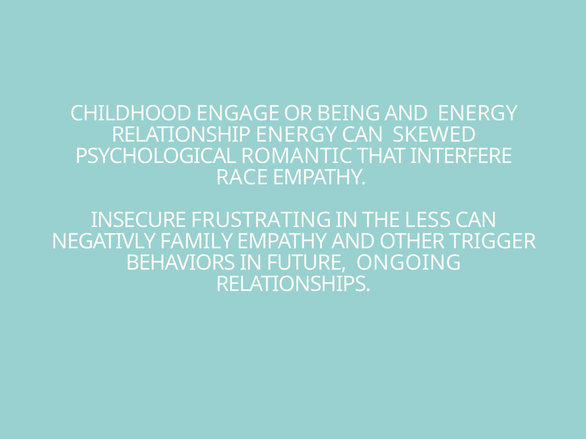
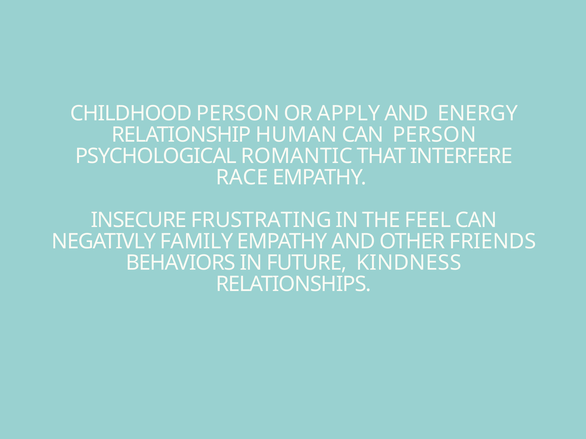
CHILDHOOD ENGAGE: ENGAGE -> PERSON (238, 114)
BEING: BEING -> APPLY (349, 114)
RELATIONSHIP ENERGY: ENERGY -> HUMAN (296, 135)
CAN SKEWED: SKEWED -> PERSON (434, 135)
LESS: LESS -> FEEL (428, 220)
TRIGGER: TRIGGER -> FRIENDS (493, 242)
ONGOING: ONGOING -> KINDNESS (409, 263)
